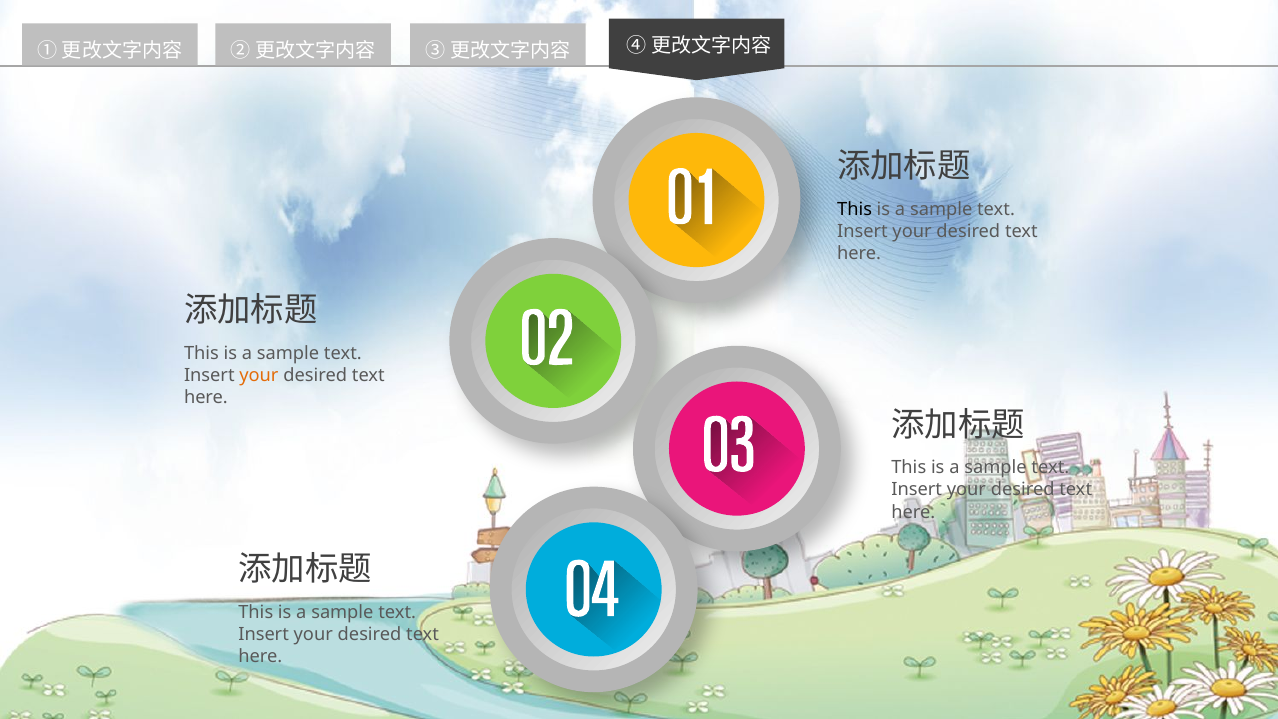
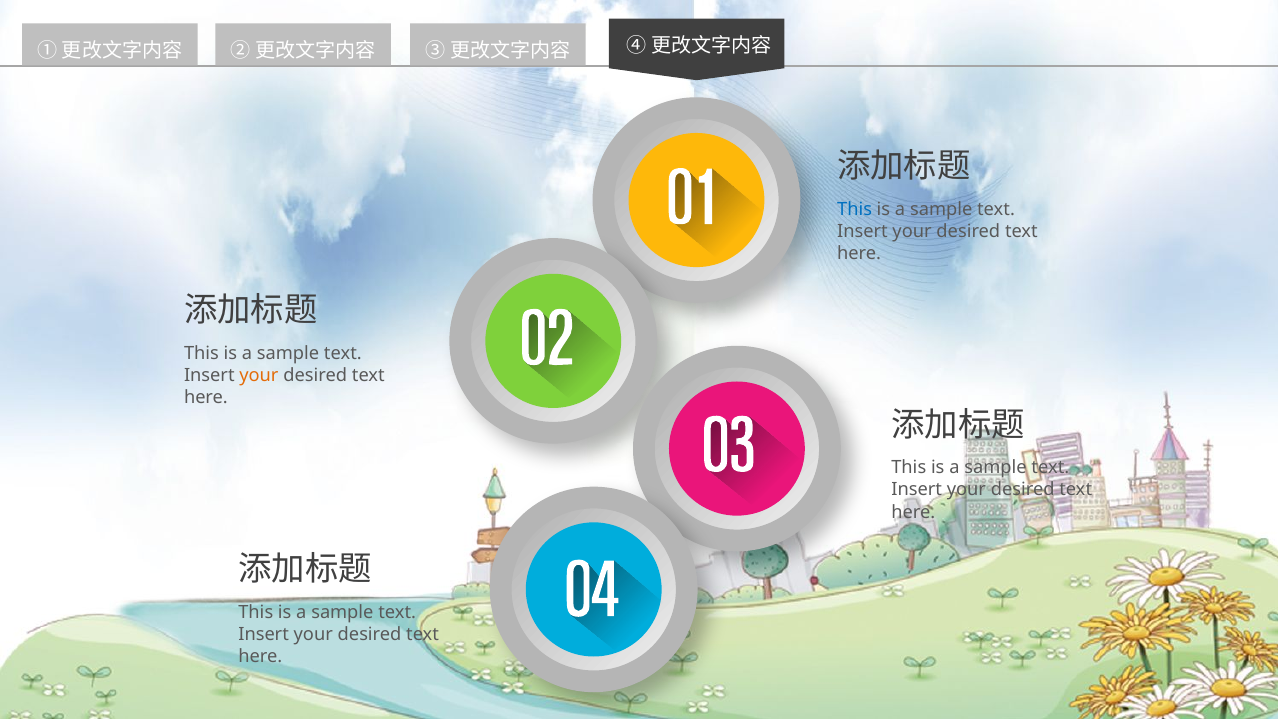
This colour: black -> blue (855, 209)
